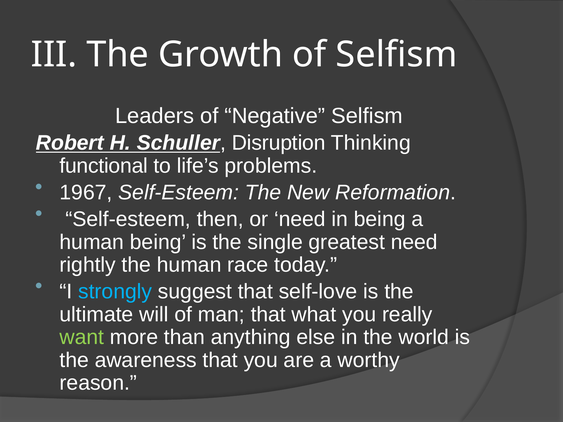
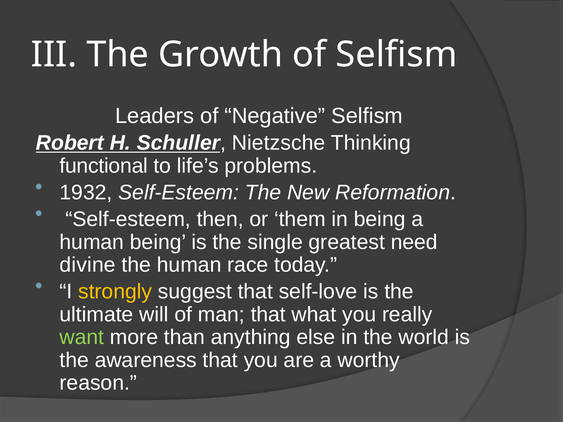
Disruption: Disruption -> Nietzsche (279, 143)
1967: 1967 -> 1932 (86, 193)
or need: need -> them (300, 219)
rightly: rightly -> divine (88, 265)
strongly colour: light blue -> yellow (115, 292)
